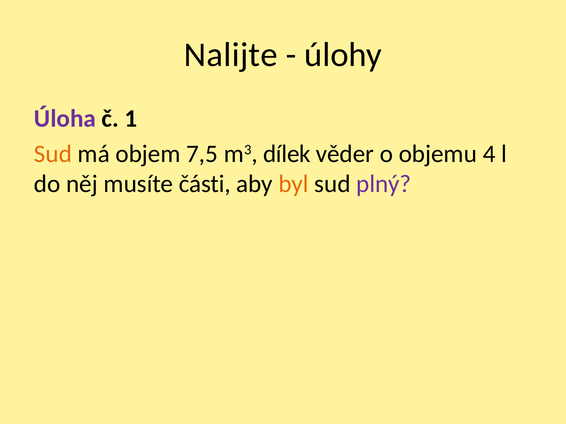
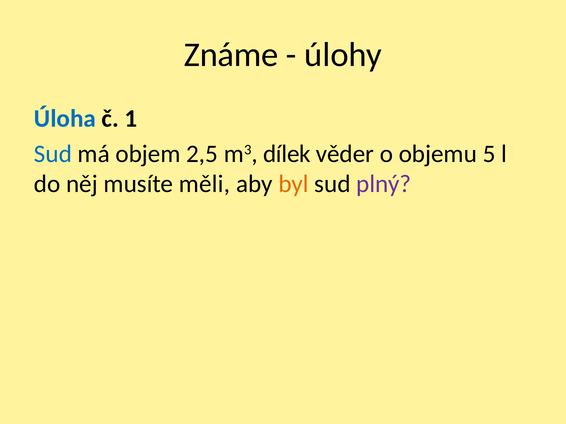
Nalijte: Nalijte -> Známe (231, 55)
Úloha colour: purple -> blue (65, 119)
Sud colour: orange -> blue (53, 154)
7,5: 7,5 -> 2,5 (202, 154)
4: 4 -> 5 (489, 154)
části: části -> měli (204, 184)
